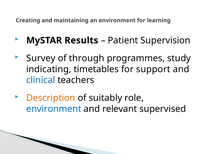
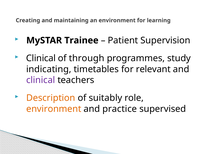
Results: Results -> Trainee (81, 40)
Survey: Survey -> Clinical (41, 58)
support: support -> relevant (153, 69)
clinical colour: blue -> purple (41, 80)
environment colour: blue -> orange (54, 109)
relevant: relevant -> practice (120, 109)
